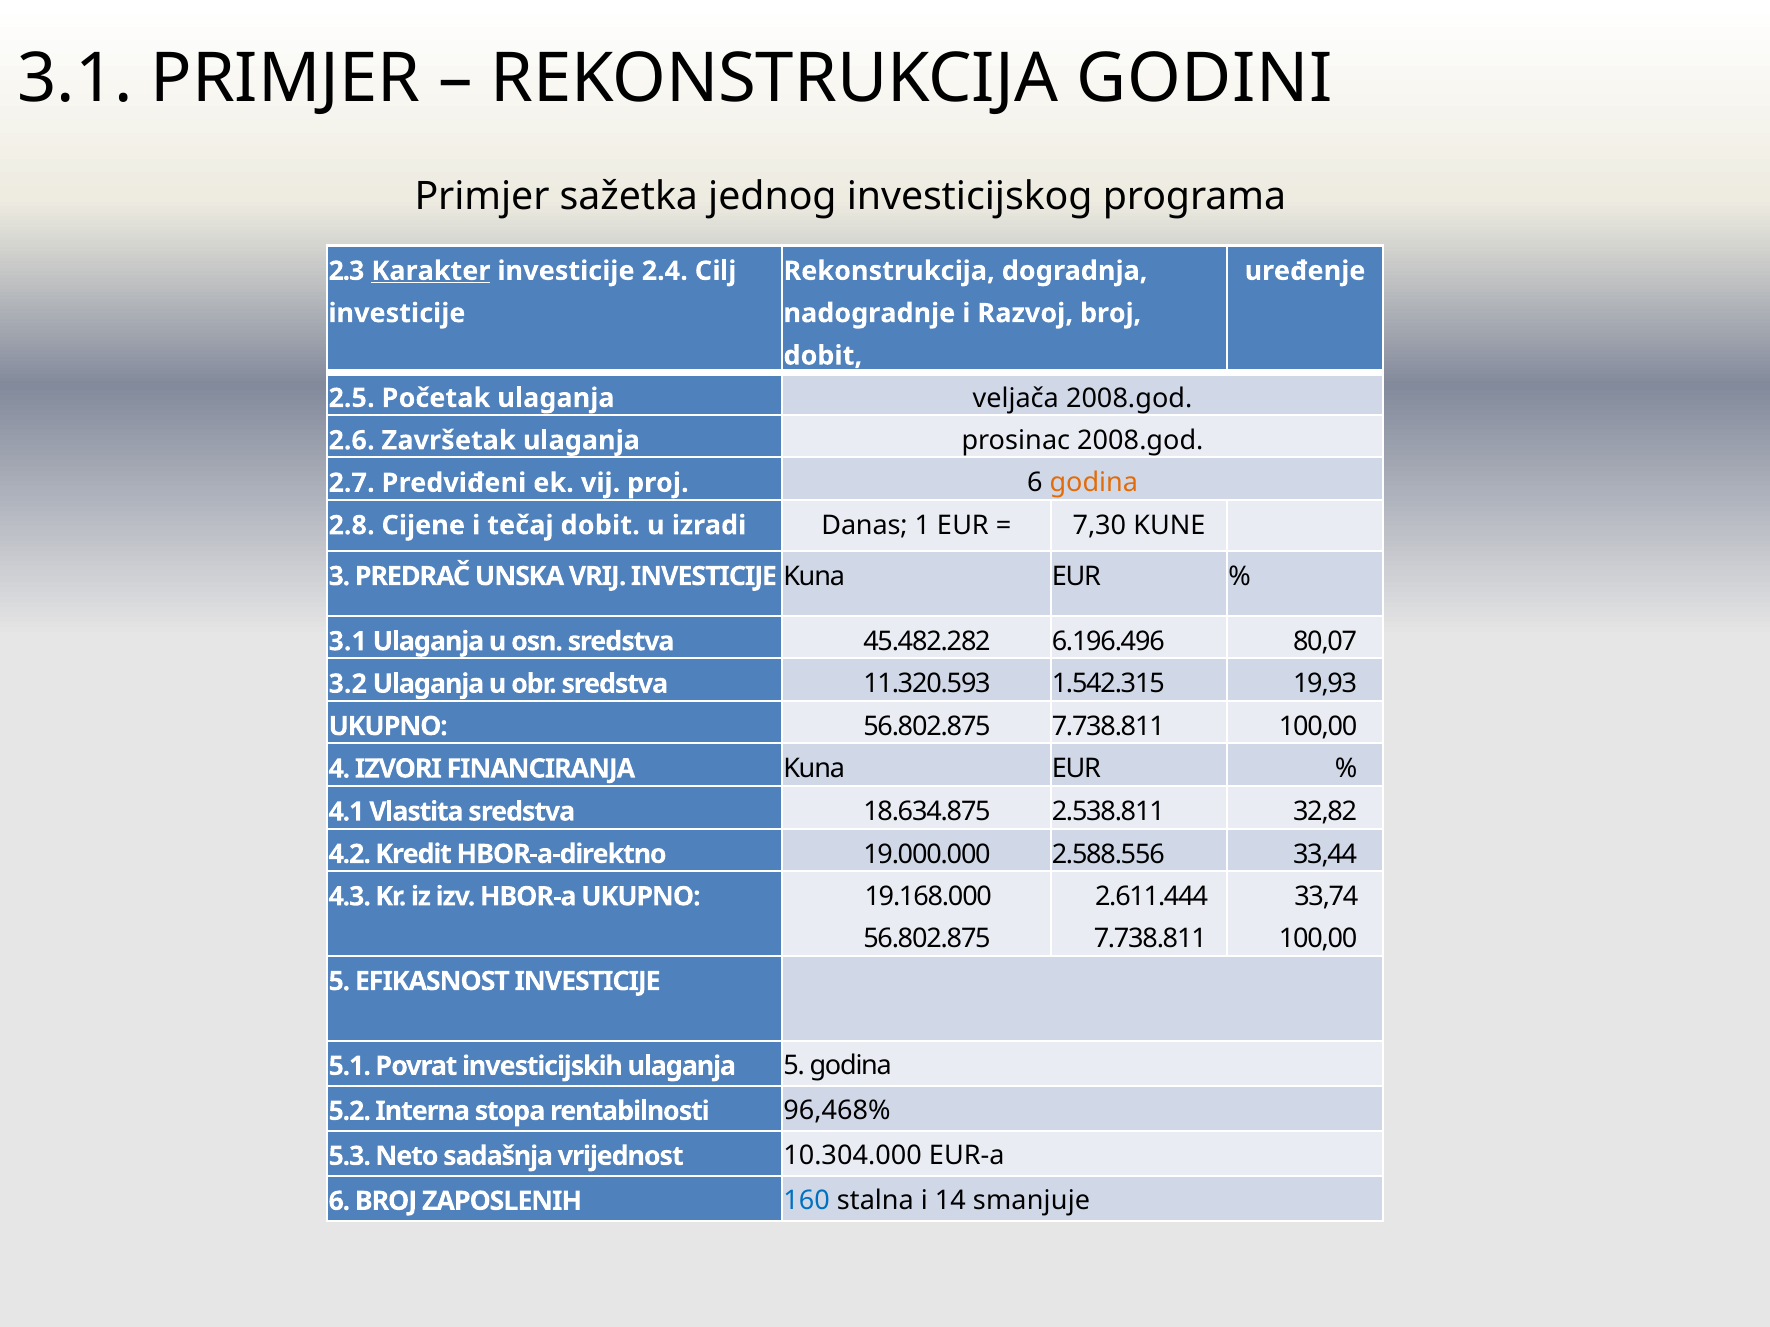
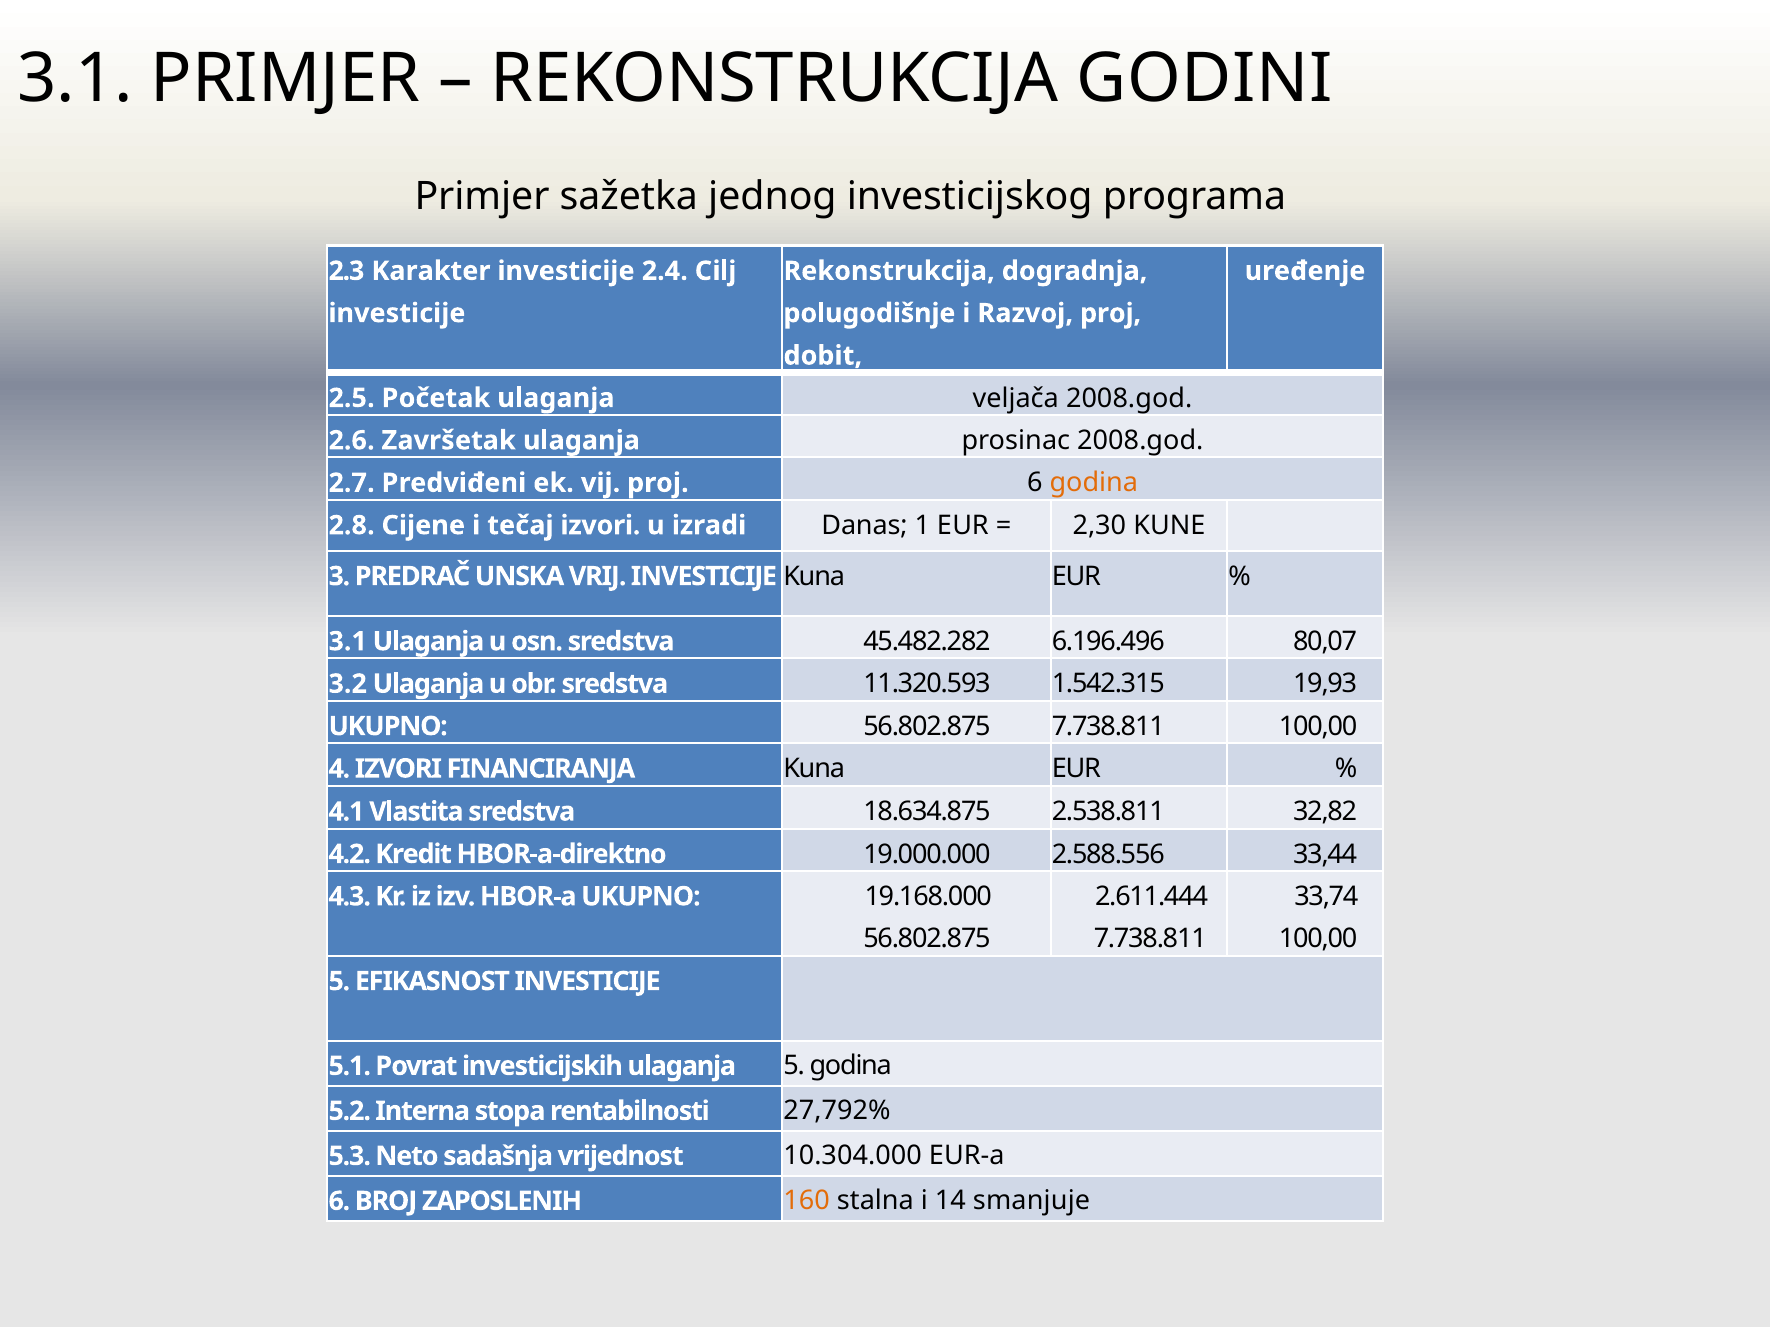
Karakter underline: present -> none (431, 271)
nadogradnje: nadogradnje -> polugodišnje (869, 313)
Razvoj broj: broj -> proj (1111, 313)
tečaj dobit: dobit -> izvori (600, 526)
7,30: 7,30 -> 2,30 (1099, 526)
96,468%: 96,468% -> 27,792% (837, 1111)
160 colour: blue -> orange (807, 1202)
